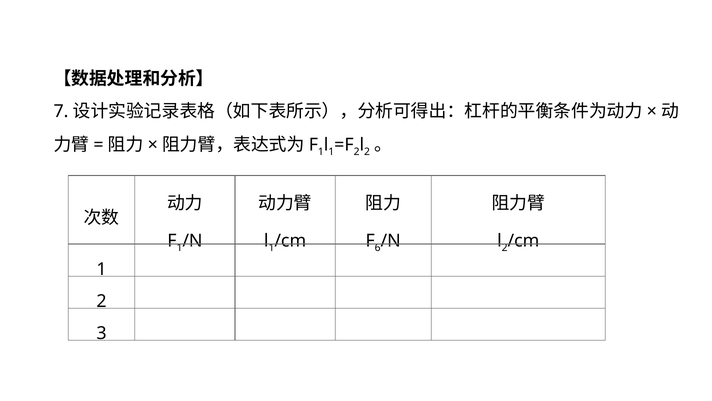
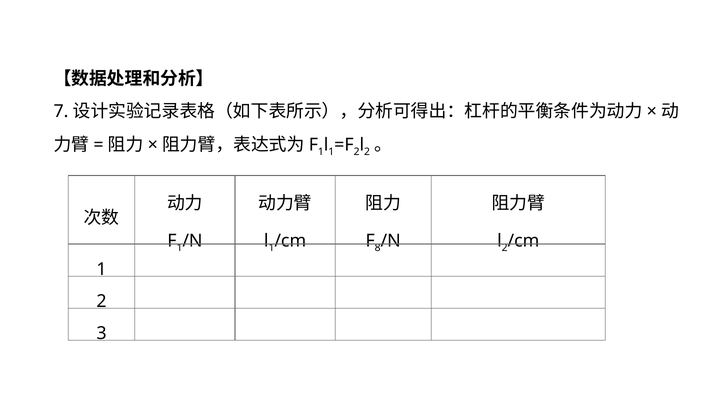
6: 6 -> 8 (378, 247)
